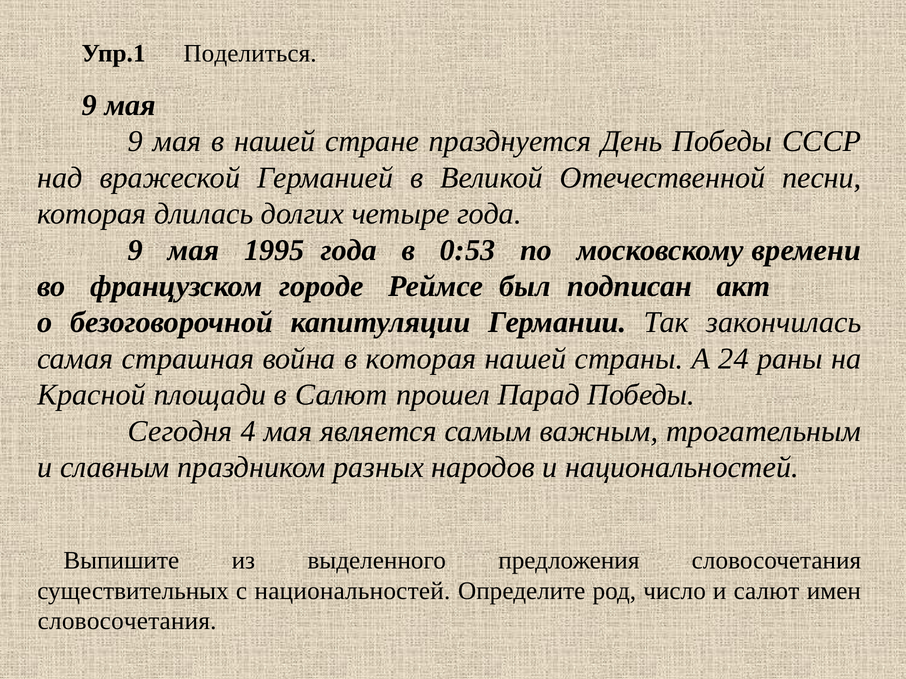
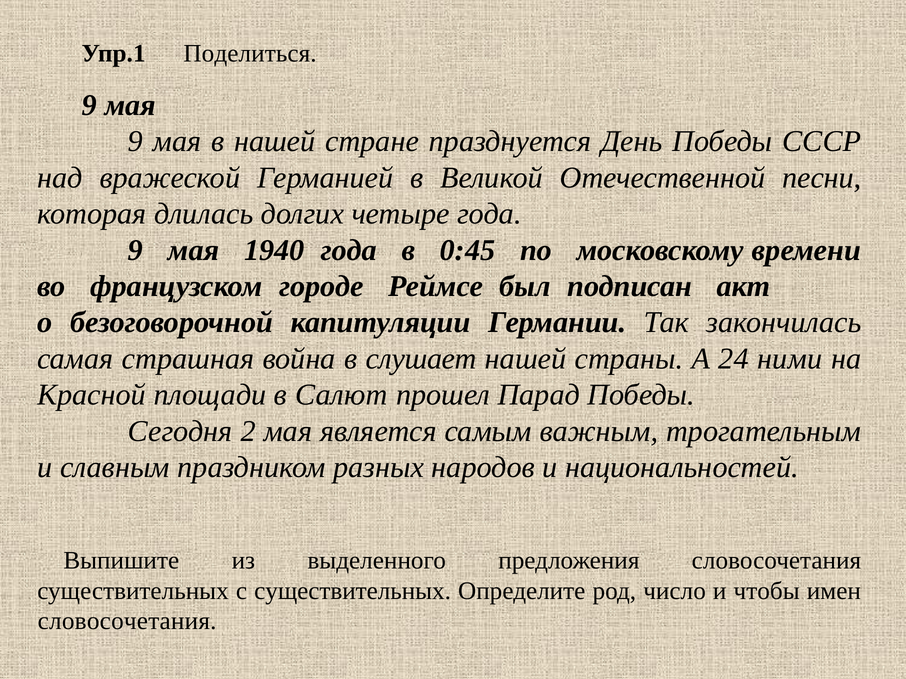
1995: 1995 -> 1940 (274, 250)
0:53: 0:53 -> 0:45 (468, 250)
в которая: которая -> слушает (421, 359)
раны: раны -> ними (790, 359)
4: 4 -> 2 (248, 431)
с национальностей: национальностей -> существительных (353, 591)
и салют: салют -> чтобы (767, 591)
